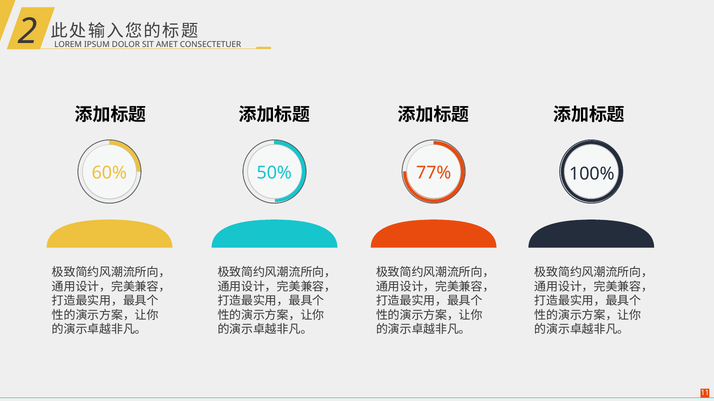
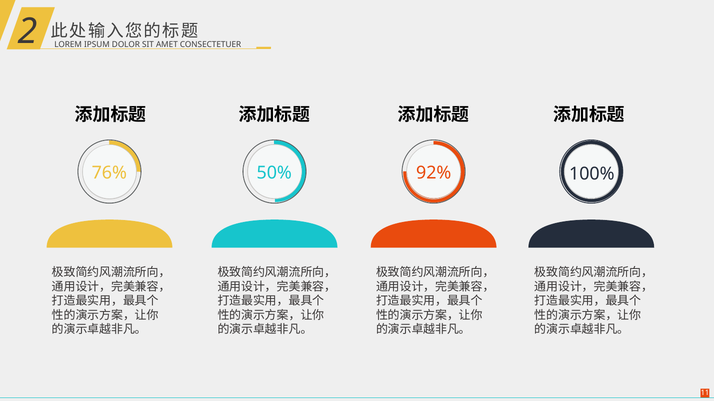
60%: 60% -> 76% (109, 173)
77%: 77% -> 92% (434, 173)
